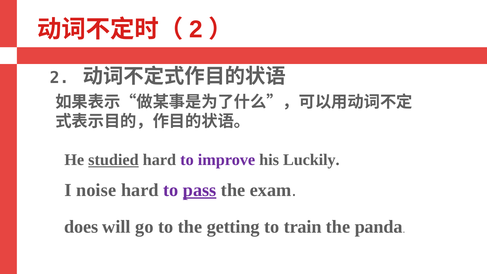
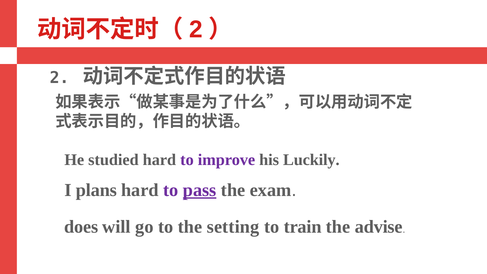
studied underline: present -> none (113, 160)
noise: noise -> plans (96, 190)
getting: getting -> setting (233, 227)
panda: panda -> advise (379, 227)
